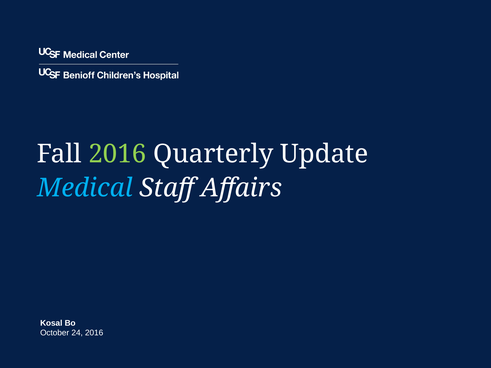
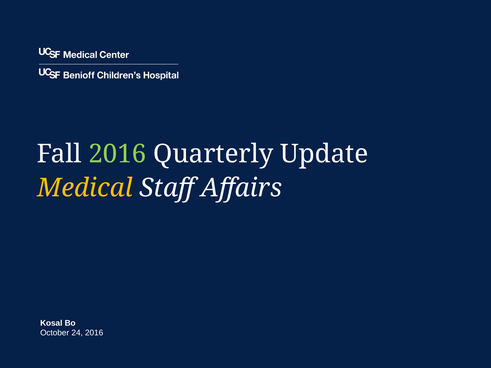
Medical colour: light blue -> yellow (85, 188)
